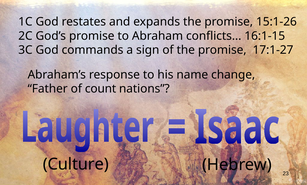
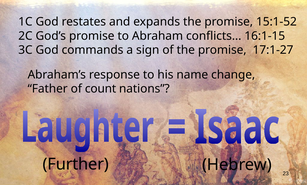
15:1-26: 15:1-26 -> 15:1-52 (276, 22)
Culture: Culture -> Further (76, 164)
